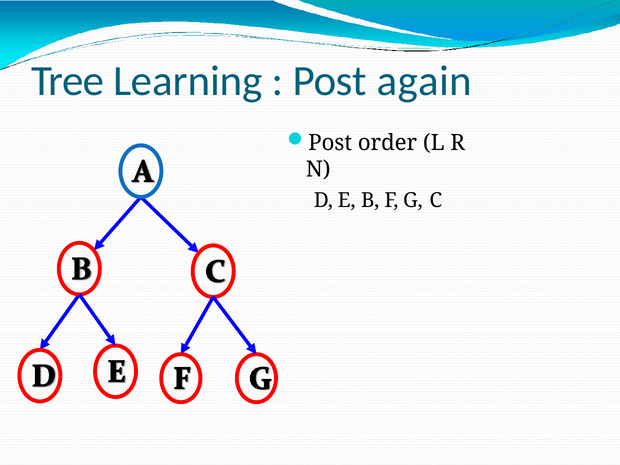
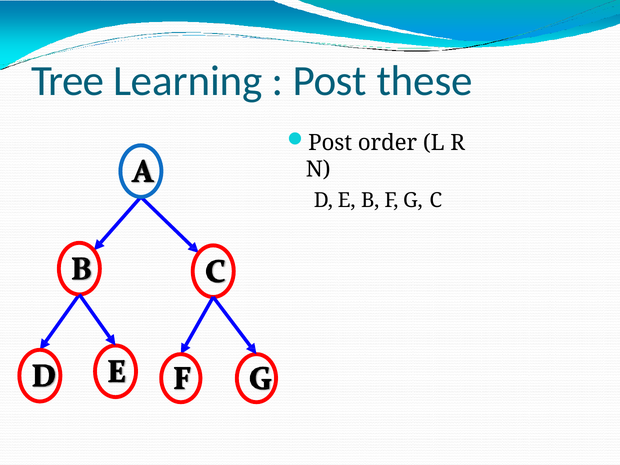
again: again -> these (425, 81)
